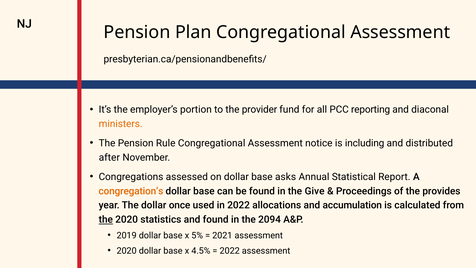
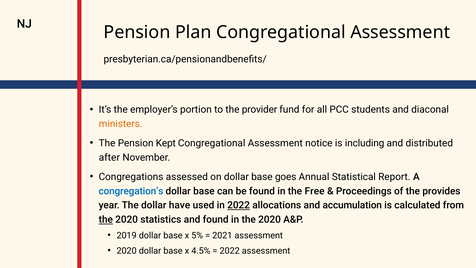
reporting: reporting -> students (371, 110)
Rule: Rule -> Kept (166, 143)
asks: asks -> goes (286, 177)
congregation’s colour: orange -> blue (131, 191)
Give: Give -> Free (315, 191)
once: once -> have (179, 205)
2022 underline: none -> present (239, 205)
in the 2094: 2094 -> 2020 (270, 219)
